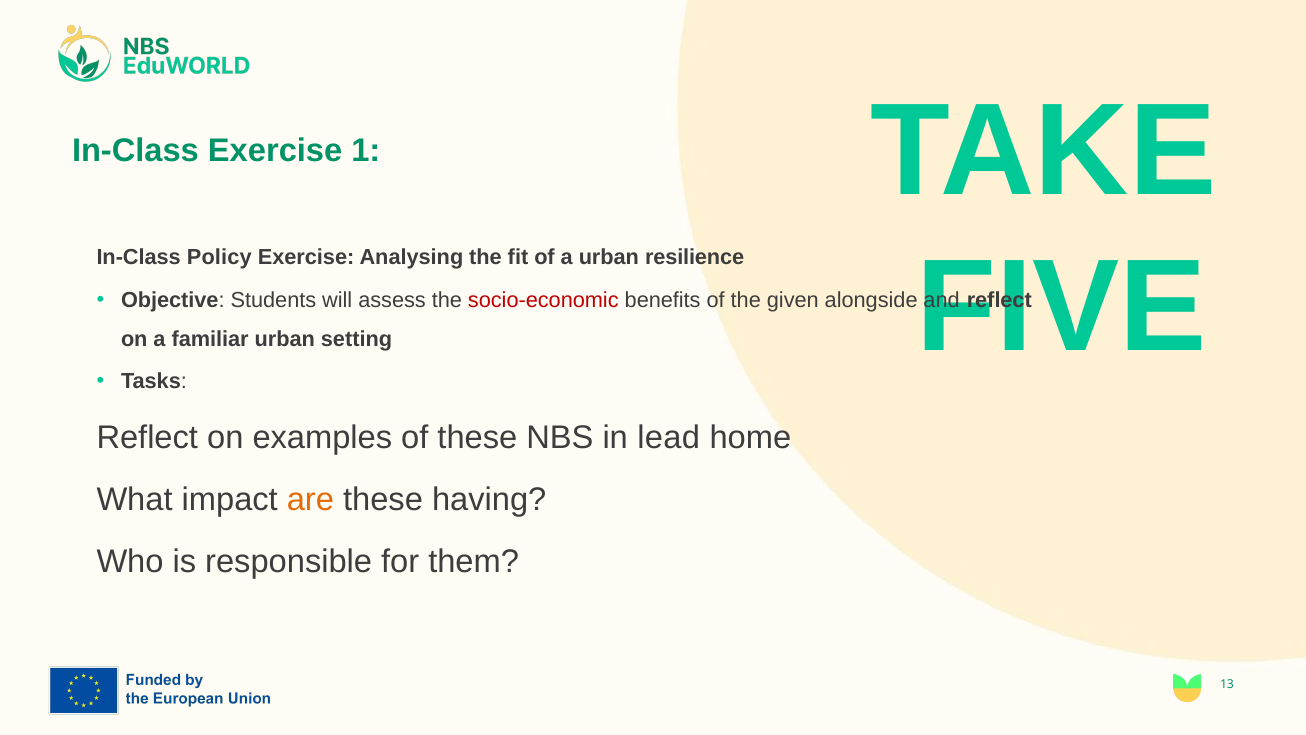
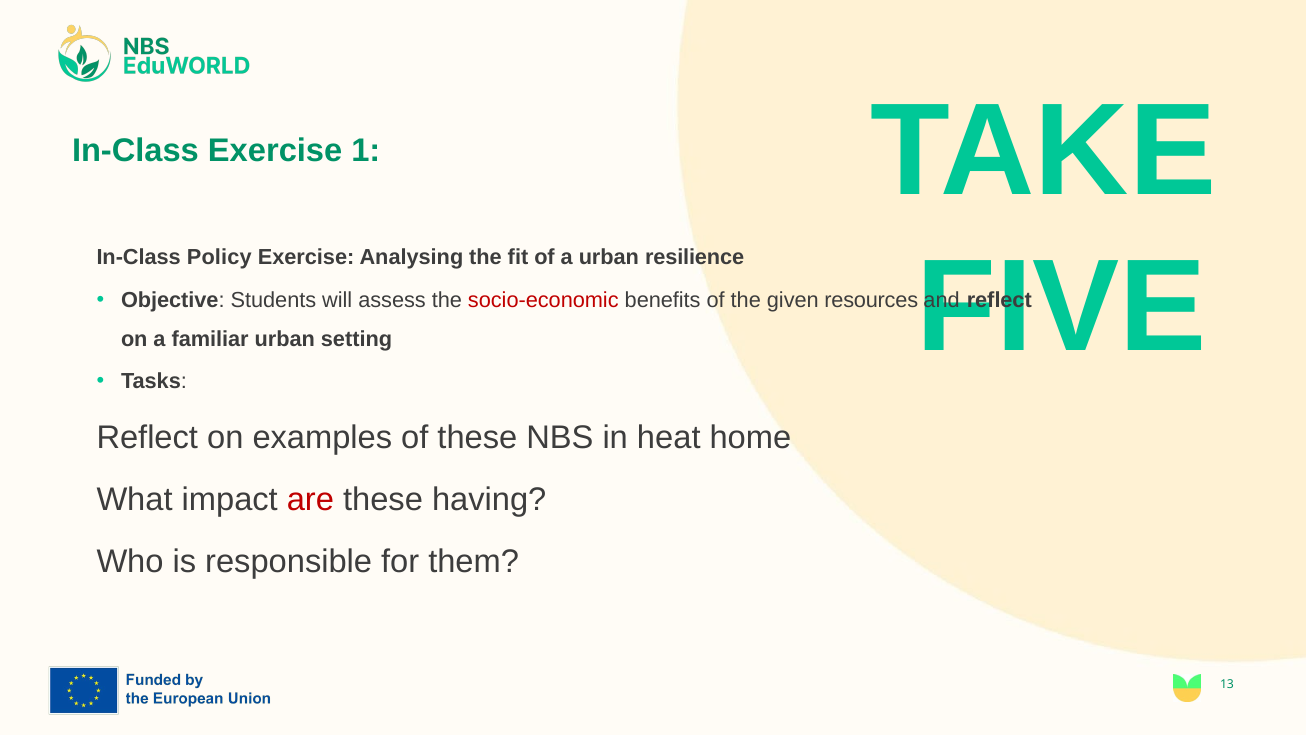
alongside: alongside -> resources (871, 300)
lead: lead -> heat (669, 438)
are colour: orange -> red (310, 500)
